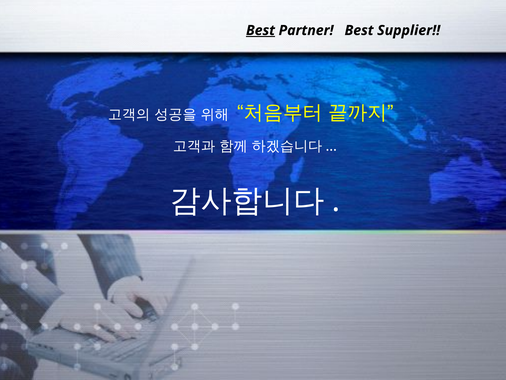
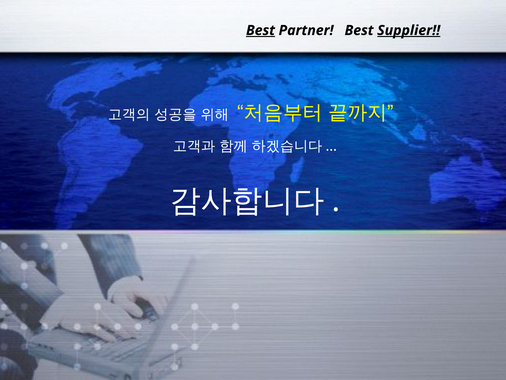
Supplier underline: none -> present (409, 30)
